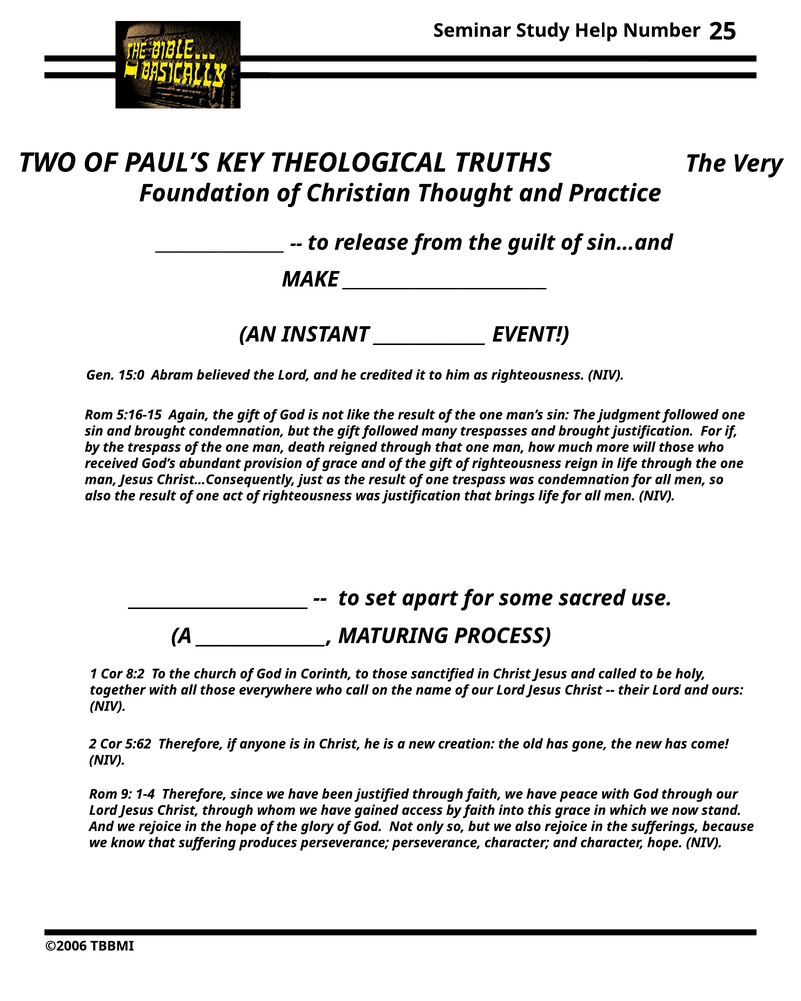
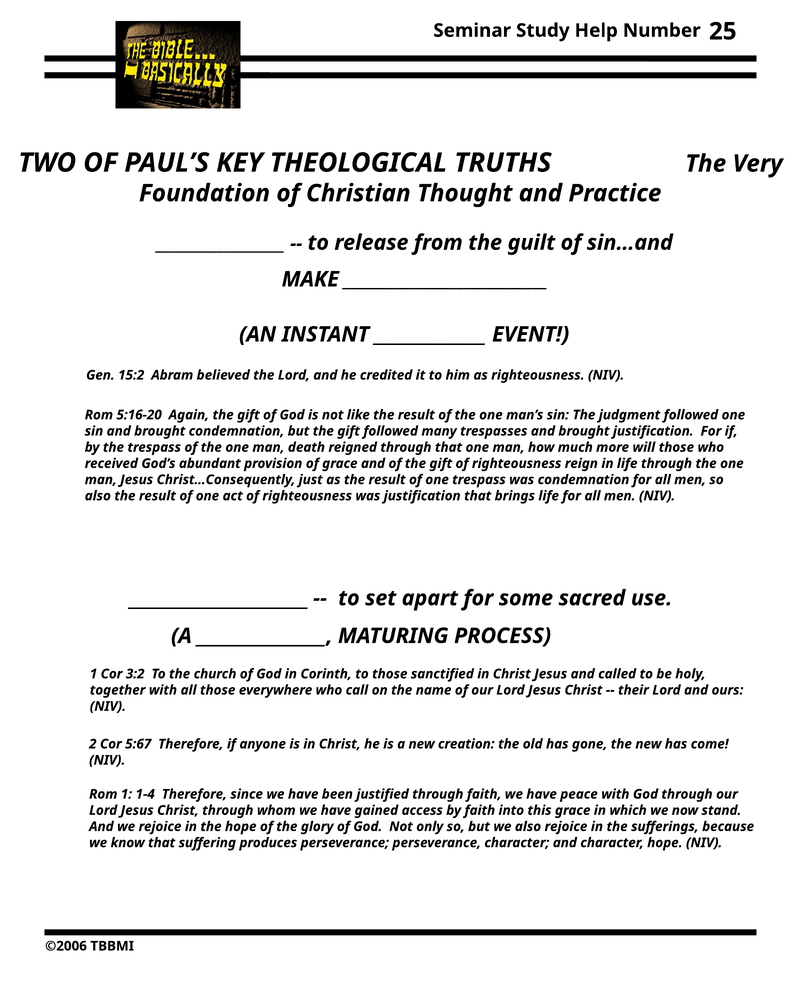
15:0: 15:0 -> 15:2 (131, 376)
5:16-15: 5:16-15 -> 5:16-20 (139, 415)
8:2: 8:2 -> 3:2 (135, 675)
5:62: 5:62 -> 5:67 (138, 745)
Rom 9: 9 -> 1 (126, 795)
